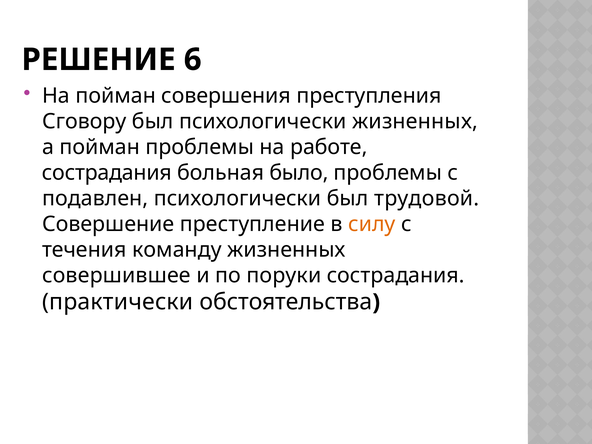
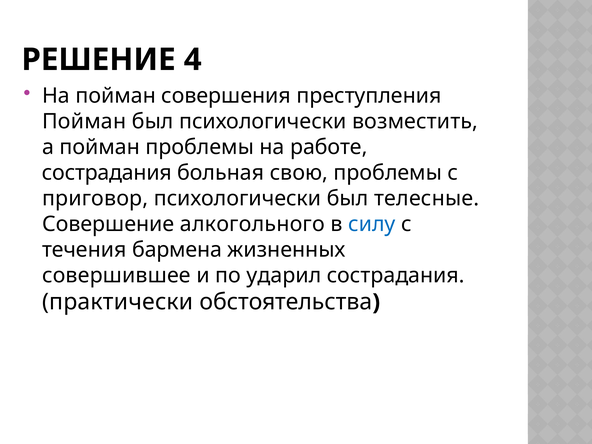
6: 6 -> 4 (193, 60)
Сговору: Сговору -> Пойман (84, 121)
психологически жизненных: жизненных -> возместить (415, 121)
было: было -> свою (299, 173)
подавлен: подавлен -> приговор (95, 198)
трудовой: трудовой -> телесные (427, 198)
преступление: преступление -> алкогольного (252, 224)
силу colour: orange -> blue (372, 224)
команду: команду -> бармена (177, 250)
поруки: поруки -> ударил (284, 275)
